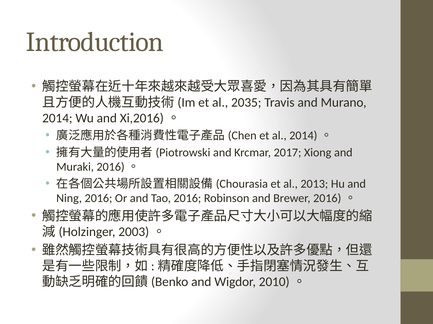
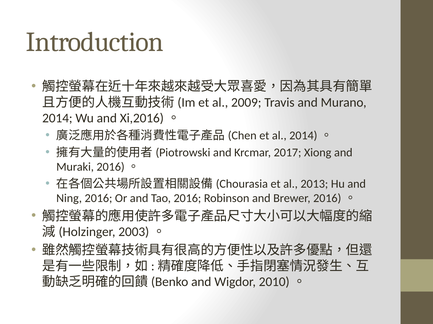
2035: 2035 -> 2009 (246, 103)
